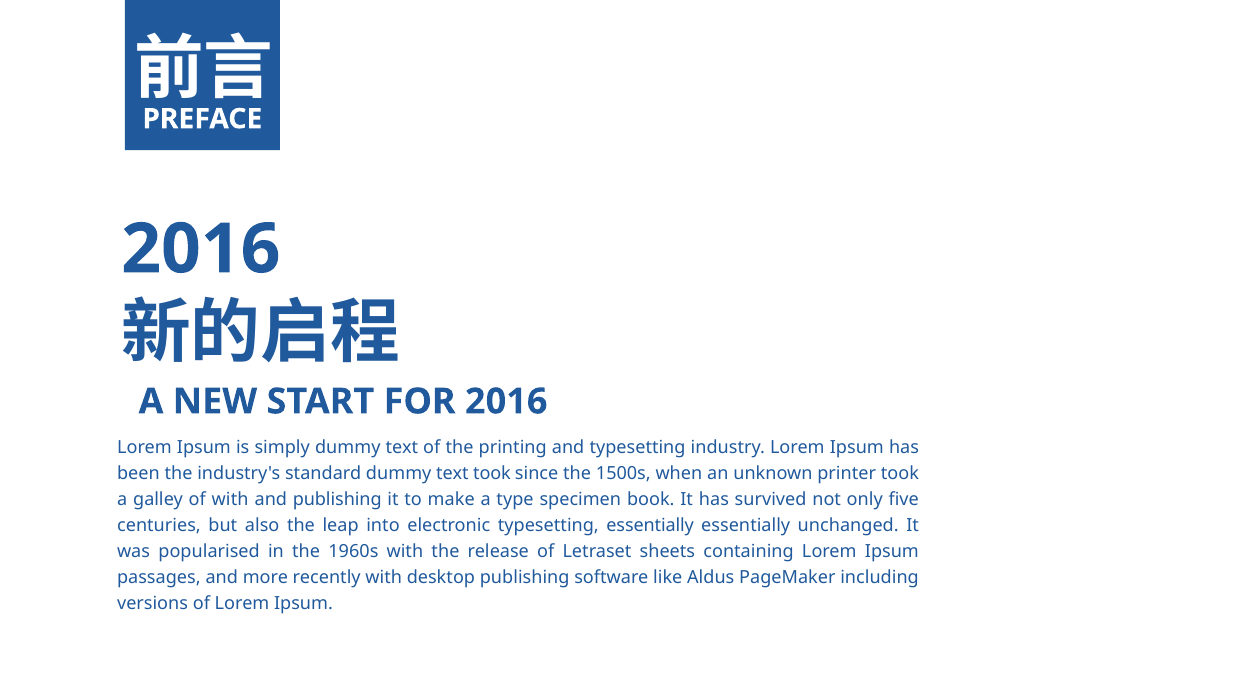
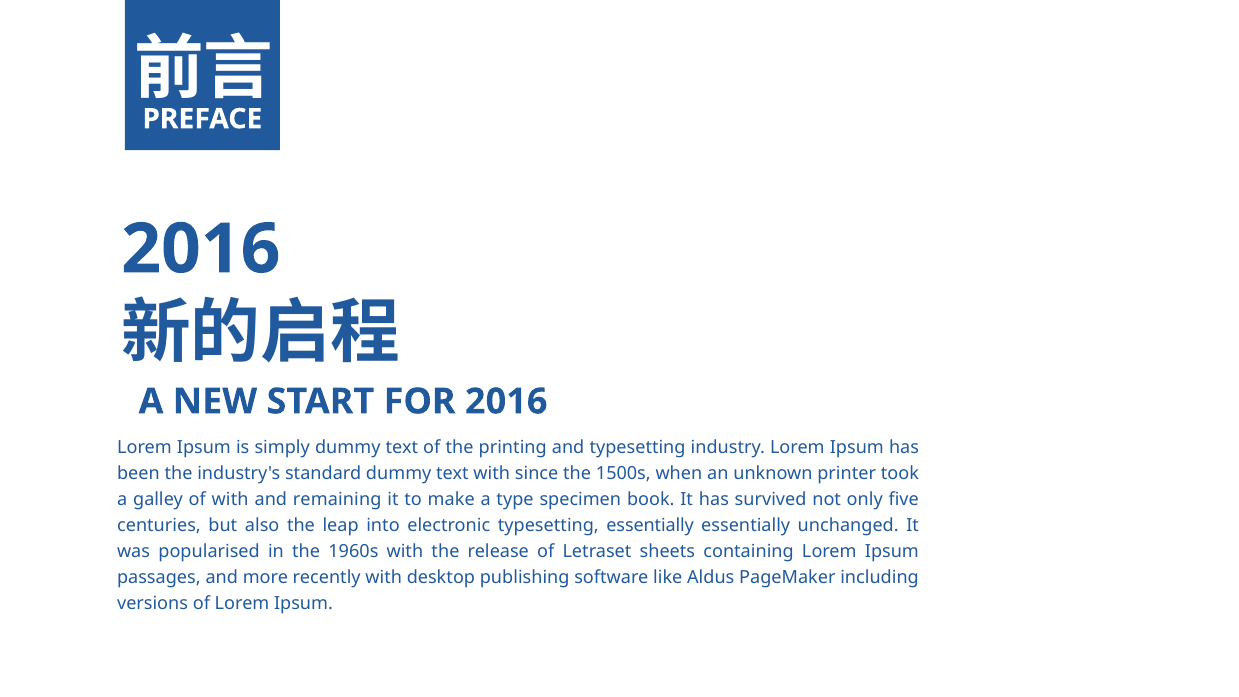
text took: took -> with (492, 473)
and publishing: publishing -> remaining (337, 499)
